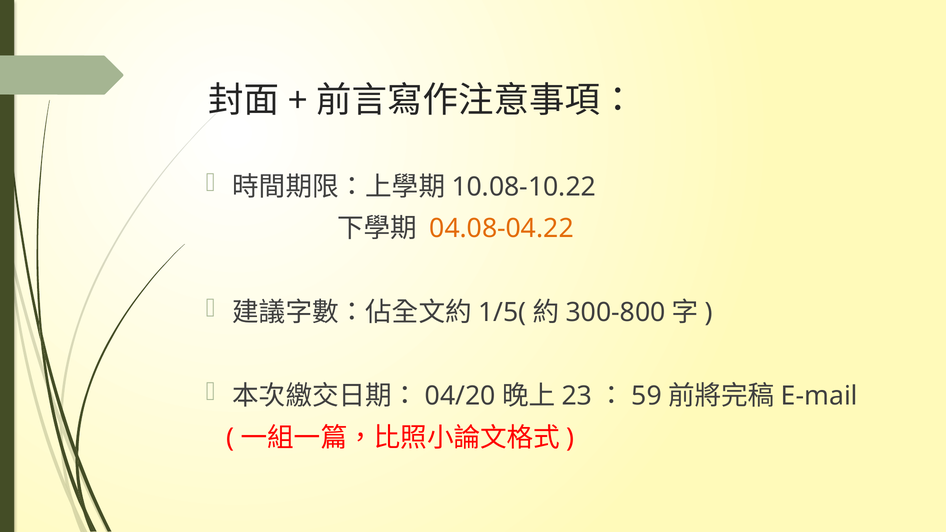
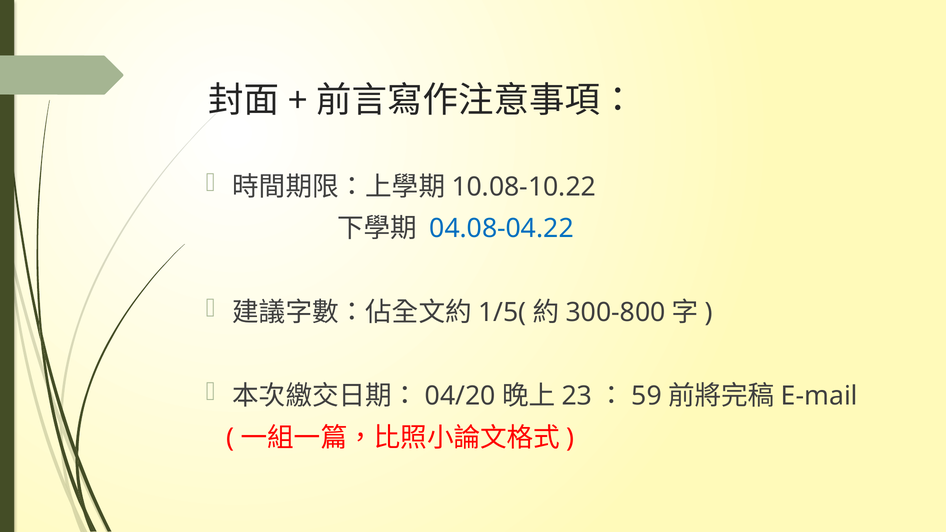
04.08-04.22 colour: orange -> blue (502, 229)
